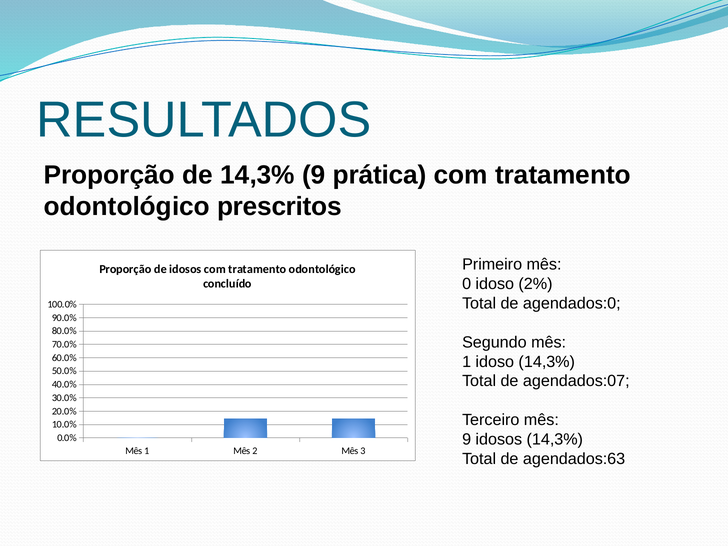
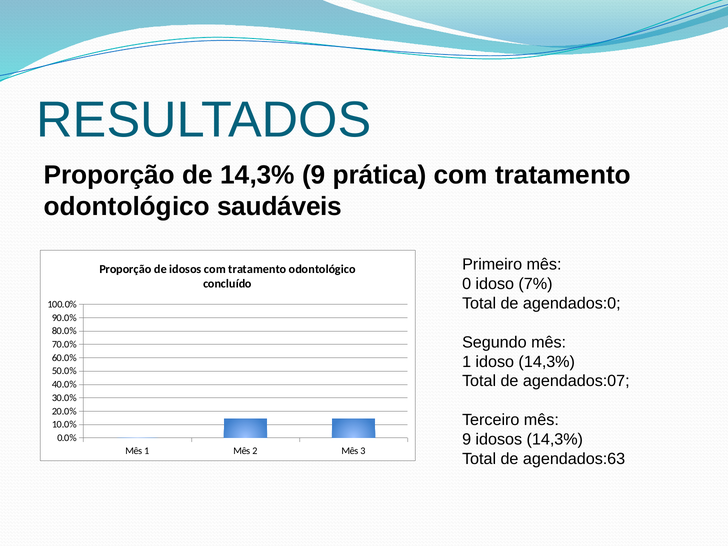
prescritos: prescritos -> saudáveis (280, 207)
2%: 2% -> 7% (536, 284)
